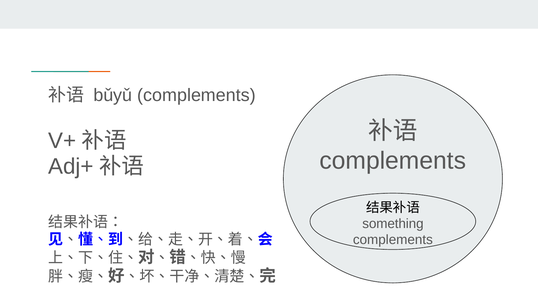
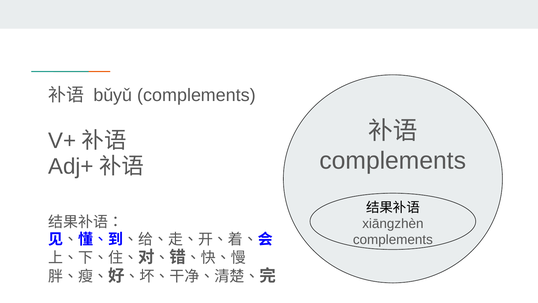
something: something -> xiāngzhèn (393, 223)
